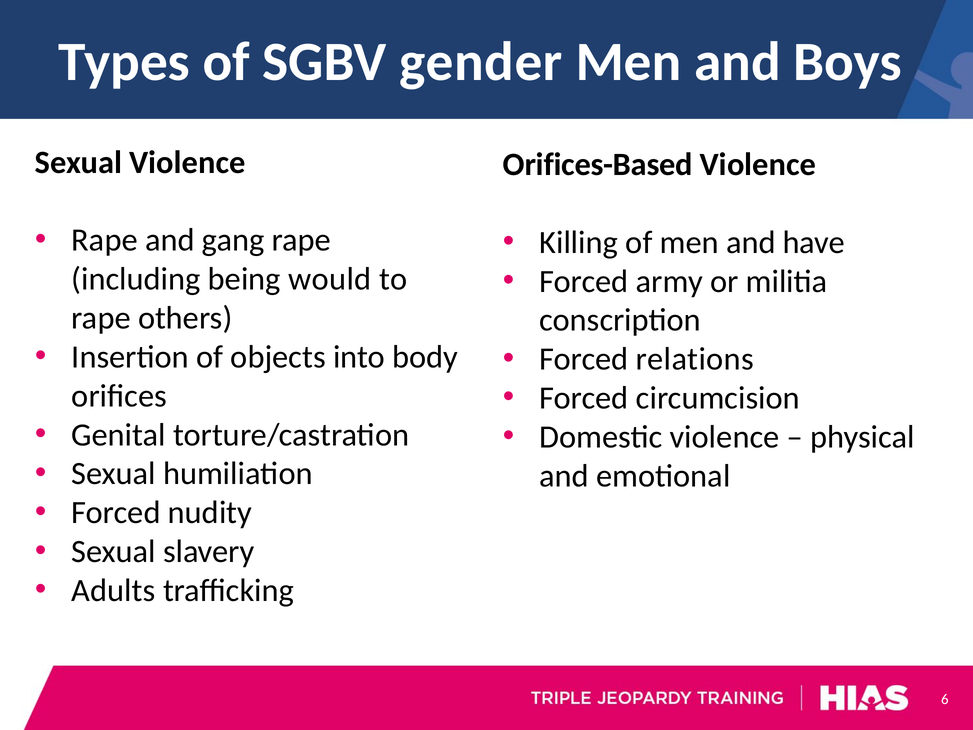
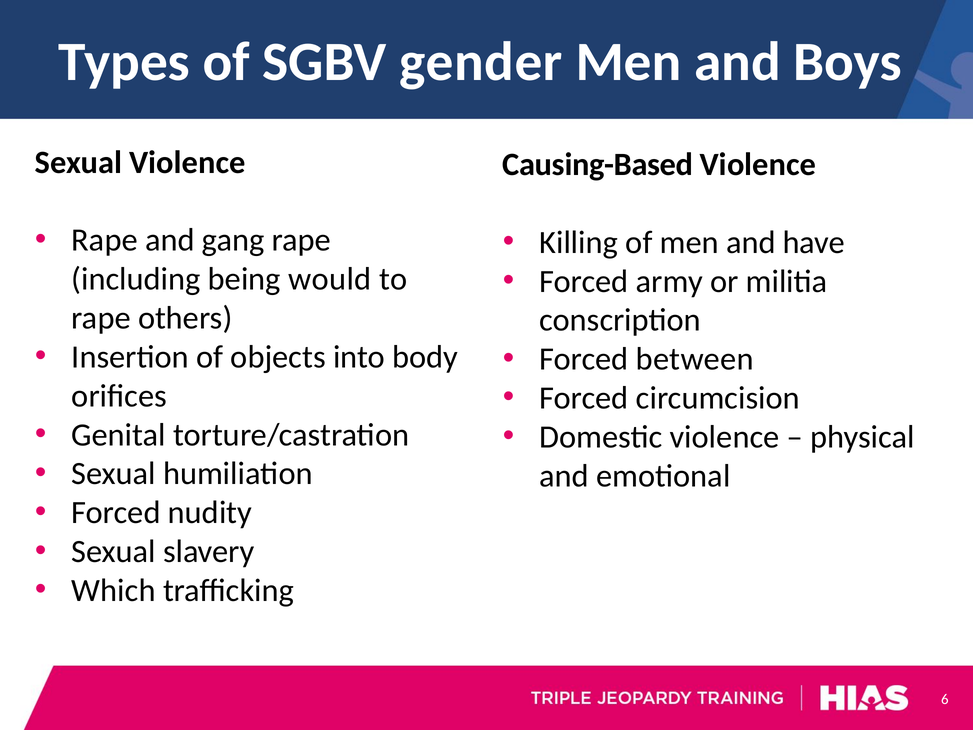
Orifices-Based: Orifices-Based -> Causing-Based (598, 164)
relations: relations -> between (695, 359)
Adults: Adults -> Which (113, 590)
